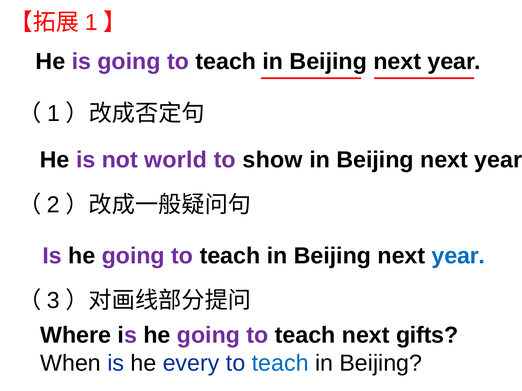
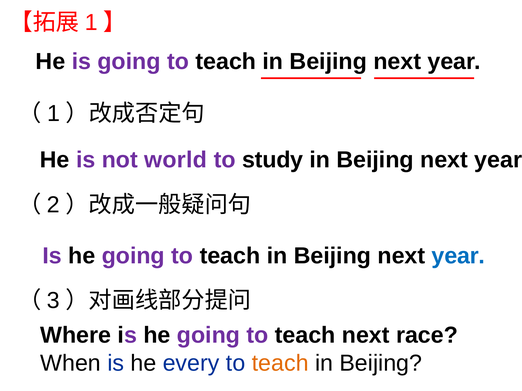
show: show -> study (273, 160)
gifts: gifts -> race (427, 336)
teach colour: blue -> orange (280, 364)
